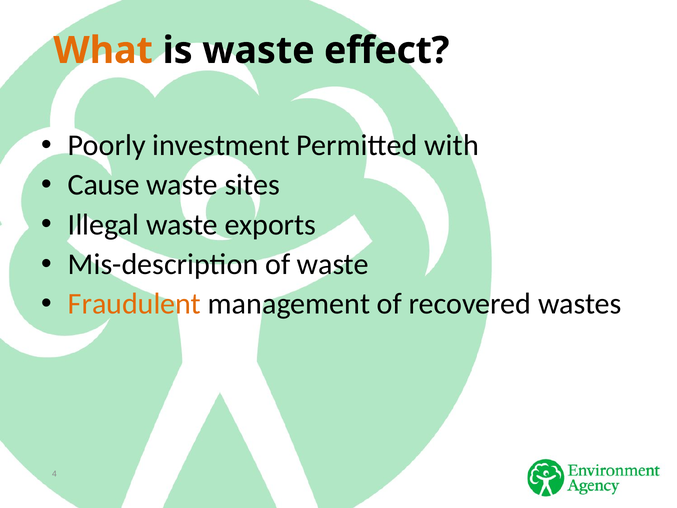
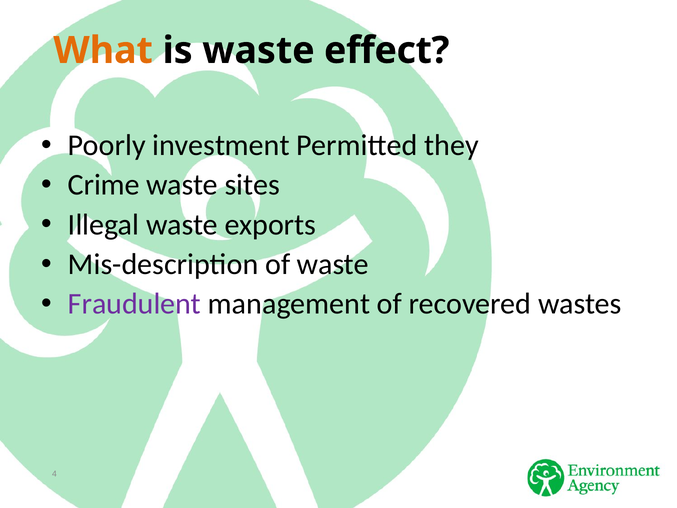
with: with -> they (452, 145)
Cause: Cause -> Crime (104, 185)
Fraudulent colour: orange -> purple (135, 304)
